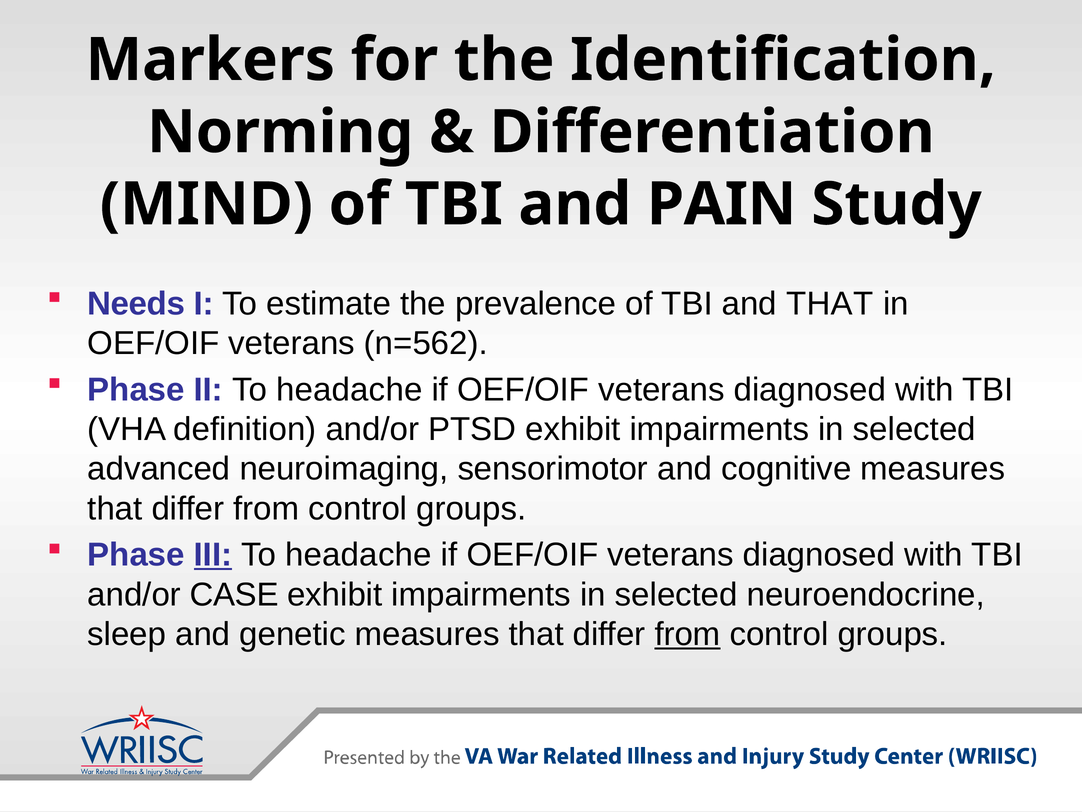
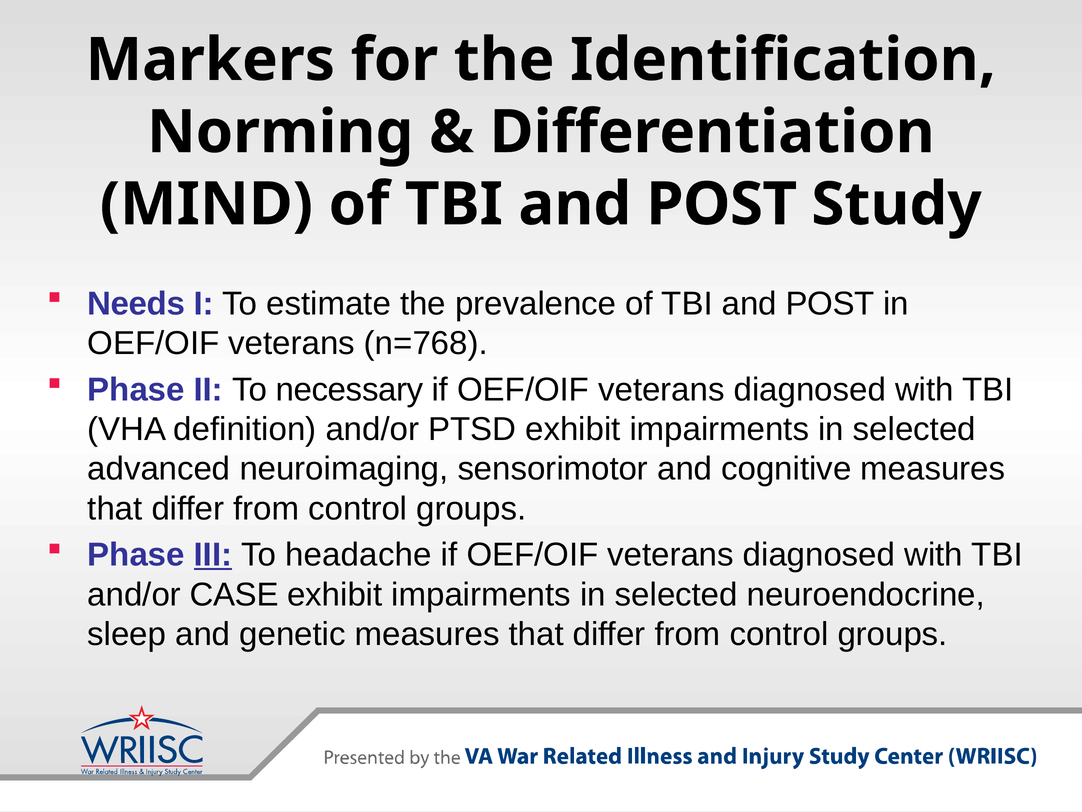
PAIN: PAIN -> POST (722, 204)
THAT: THAT -> POST (830, 304)
n=562: n=562 -> n=768 (426, 343)
II To headache: headache -> necessary (350, 389)
from underline: present -> none (688, 634)
